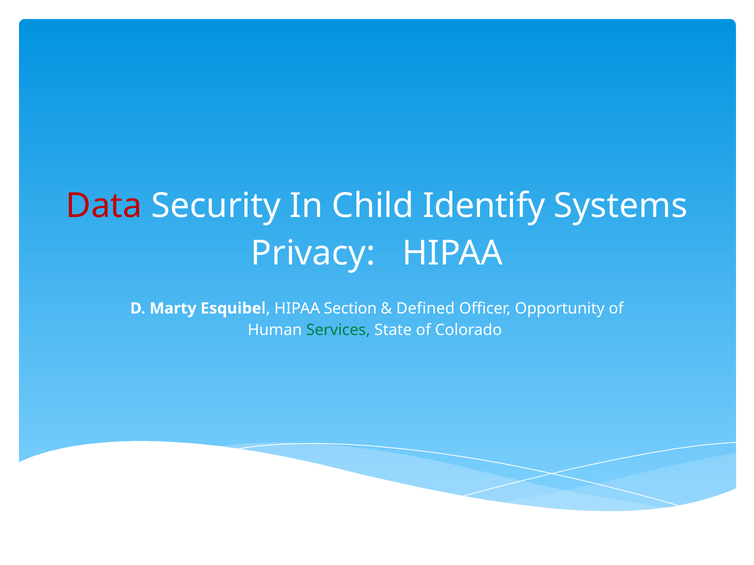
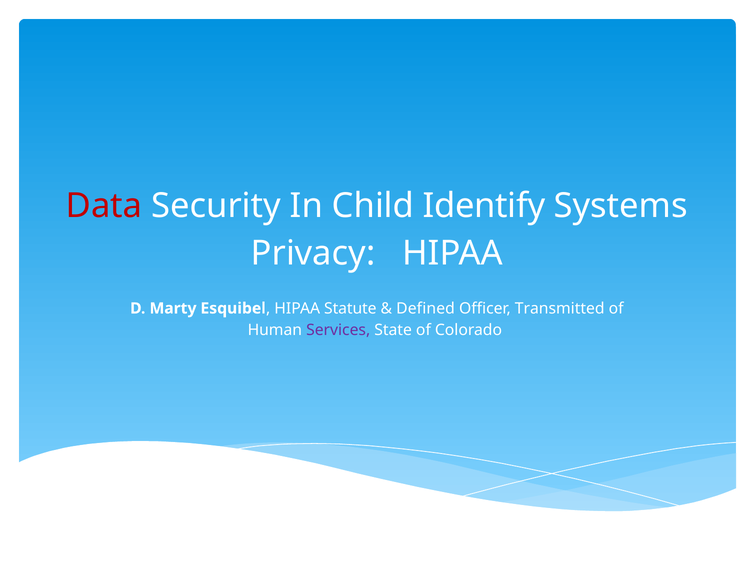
Section: Section -> Statute (350, 309)
Opportunity: Opportunity -> Transmitted (560, 309)
Services colour: green -> purple (338, 330)
